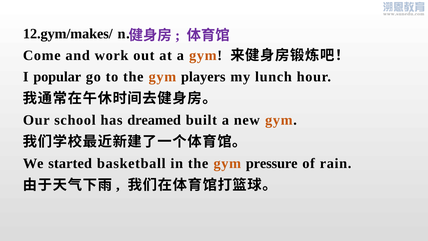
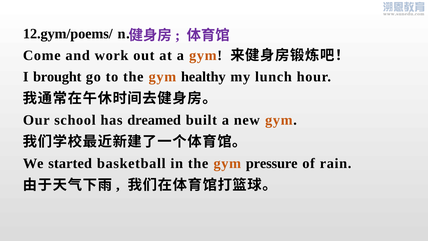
12.gym/makes/: 12.gym/makes/ -> 12.gym/poems/ (68, 34)
popular: popular -> brought (57, 77)
players: players -> healthy (203, 77)
